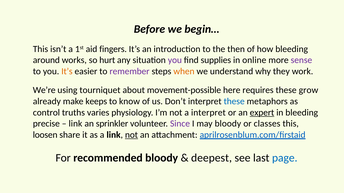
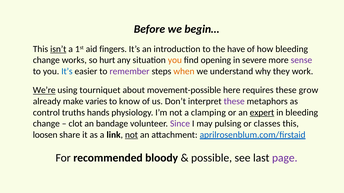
isn’t underline: none -> present (58, 49)
then: then -> have (236, 49)
around: around -> change (46, 60)
you colour: purple -> orange (175, 60)
supplies: supplies -> opening (216, 60)
online: online -> severe (254, 60)
It’s colour: orange -> blue (67, 72)
We’re underline: none -> present (44, 90)
keeps: keeps -> varies (96, 102)
these colour: blue -> purple (234, 102)
varies: varies -> hands (98, 113)
a interpret: interpret -> clamping (208, 113)
precise: precise -> change (46, 124)
link: link -> clot (76, 124)
sprinkler: sprinkler -> bandage (112, 124)
may bloody: bloody -> pulsing (228, 124)
deepest: deepest -> possible (212, 158)
page colour: blue -> purple (285, 158)
